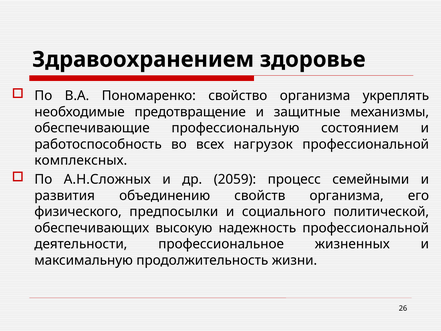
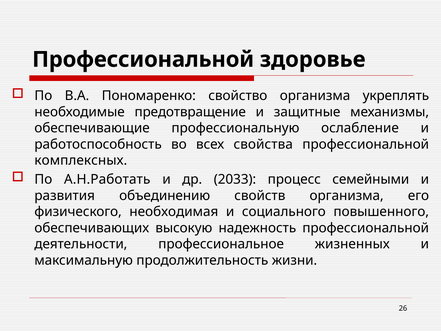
Здравоохранением: Здравоохранением -> Профессиональной (143, 59)
состоянием: состоянием -> ослабление (360, 128)
нагрузок: нагрузок -> свойства (263, 144)
А.Н.Сложных: А.Н.Сложных -> А.Н.Работать (107, 179)
2059: 2059 -> 2033 (235, 179)
предпосылки: предпосылки -> необходимая (174, 212)
политической: политической -> повышенного (381, 212)
